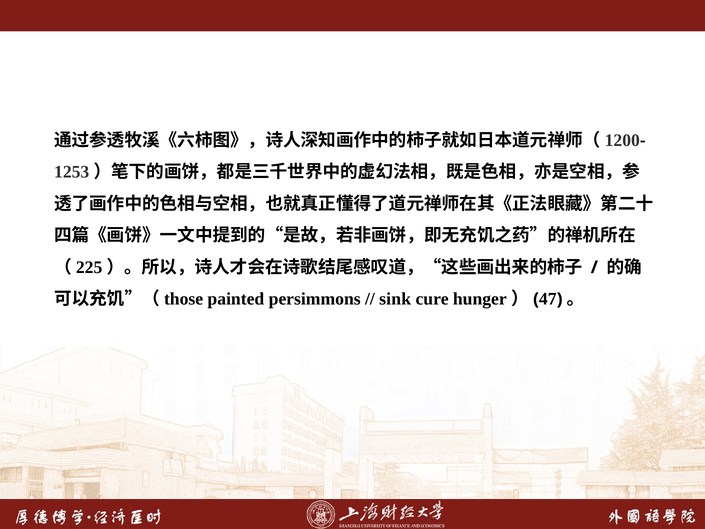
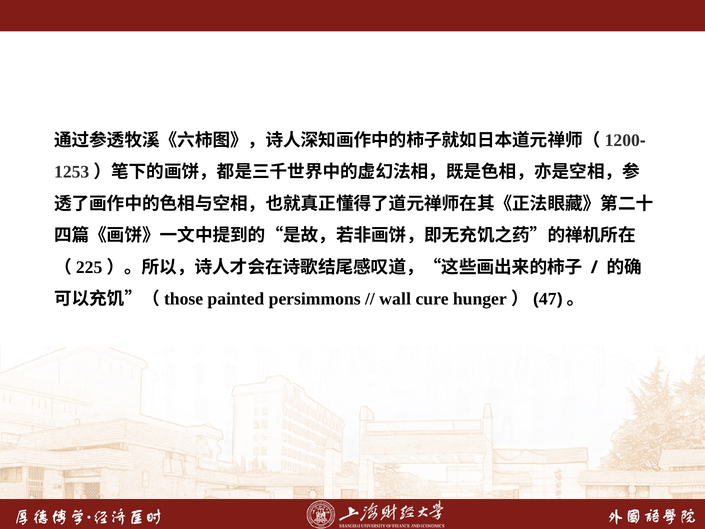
sink: sink -> wall (395, 299)
